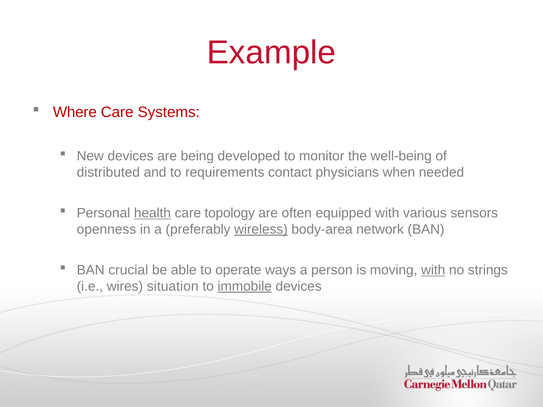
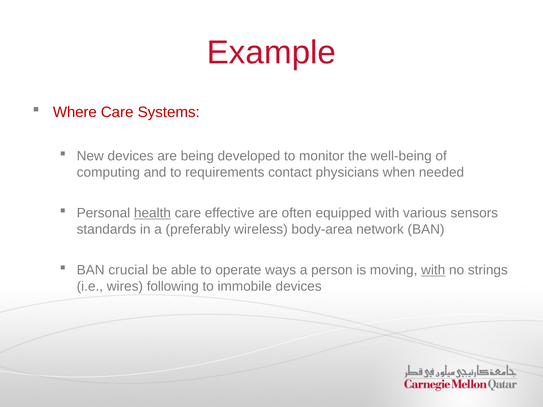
distributed: distributed -> computing (108, 172)
topology: topology -> effective (230, 213)
openness: openness -> standards (106, 230)
wireless underline: present -> none (261, 230)
situation: situation -> following (173, 287)
immobile underline: present -> none (245, 287)
